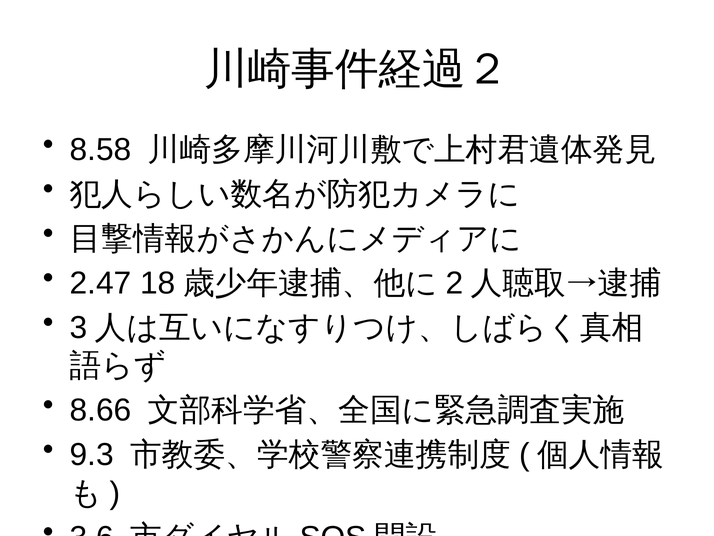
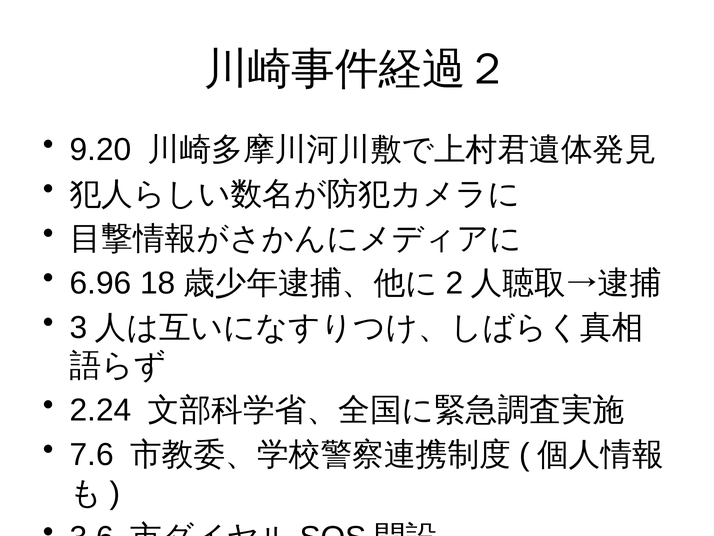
8.58: 8.58 -> 9.20 (101, 150)
2.47: 2.47 -> 6.96 (101, 283)
8.66: 8.66 -> 2.24 (101, 410)
9.3: 9.3 -> 7.6 (92, 455)
